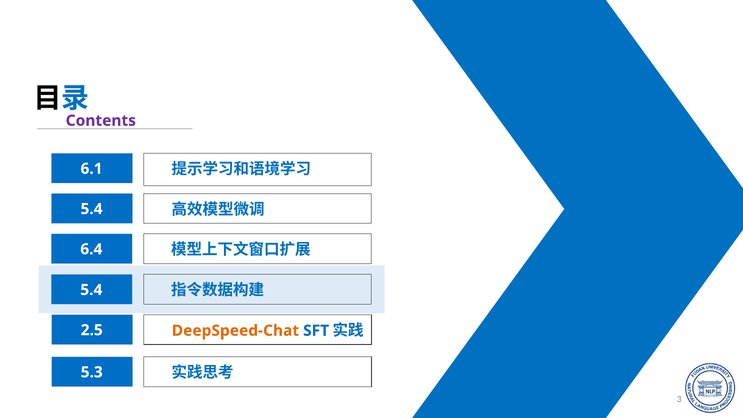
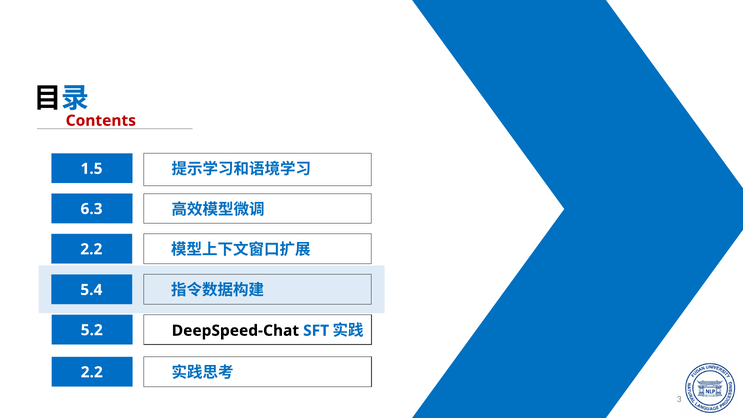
Contents colour: purple -> red (101, 121)
6.1: 6.1 -> 1.5 (92, 169)
5.4: 5.4 -> 6.3 (92, 209)
6.4: 6.4 -> 2.2 (91, 249)
2.5: 2.5 -> 5.2 (92, 330)
DeepSpeed-Chat colour: orange -> black (235, 331)
5.3: 5.3 -> 2.2 (92, 372)
